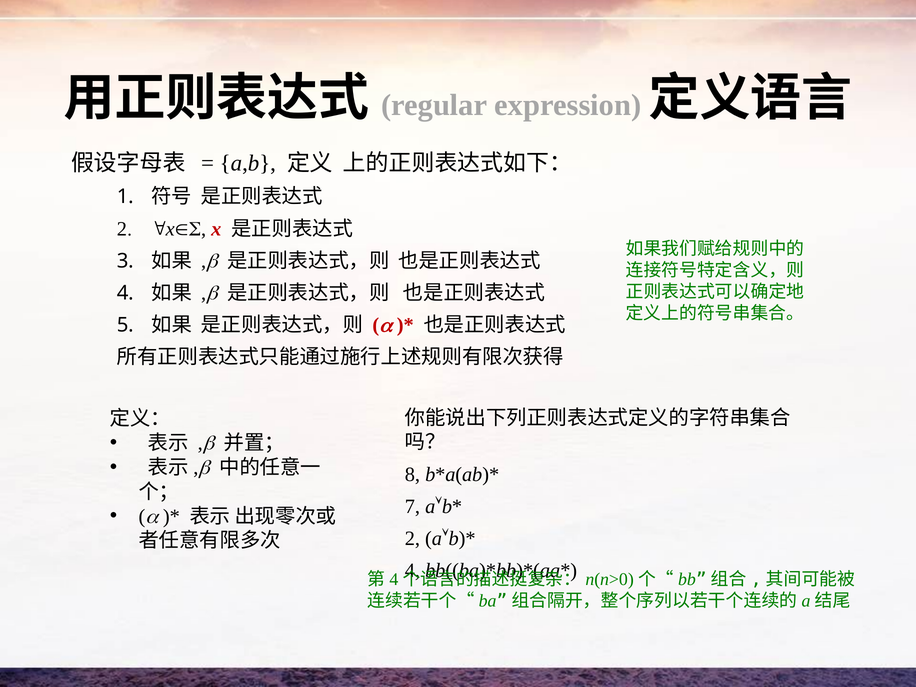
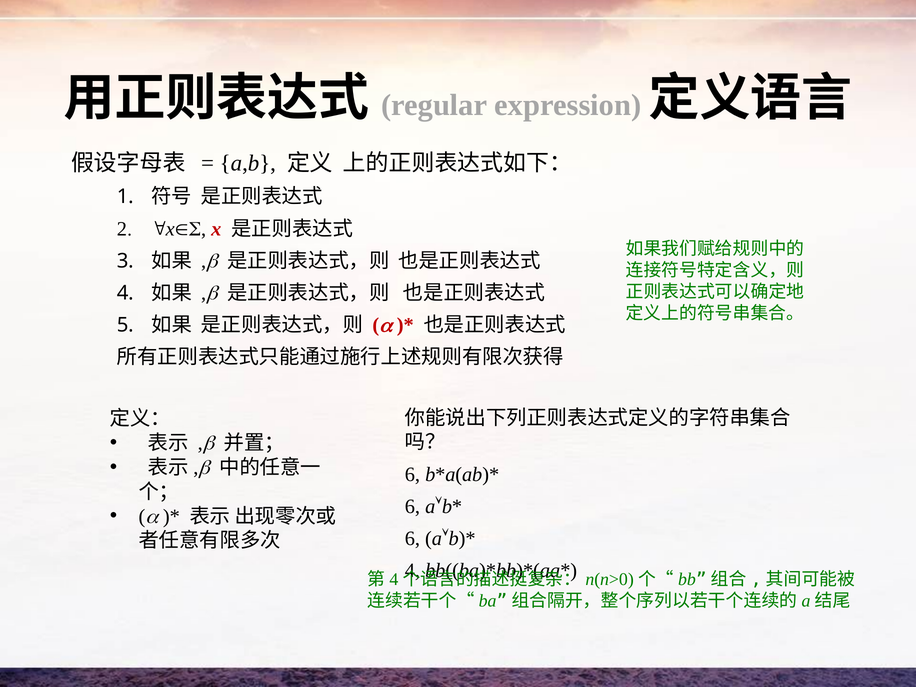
8: 8 -> 6 (412, 474)
7: 7 -> 6 (412, 506)
2: 2 -> 6 (412, 538)
